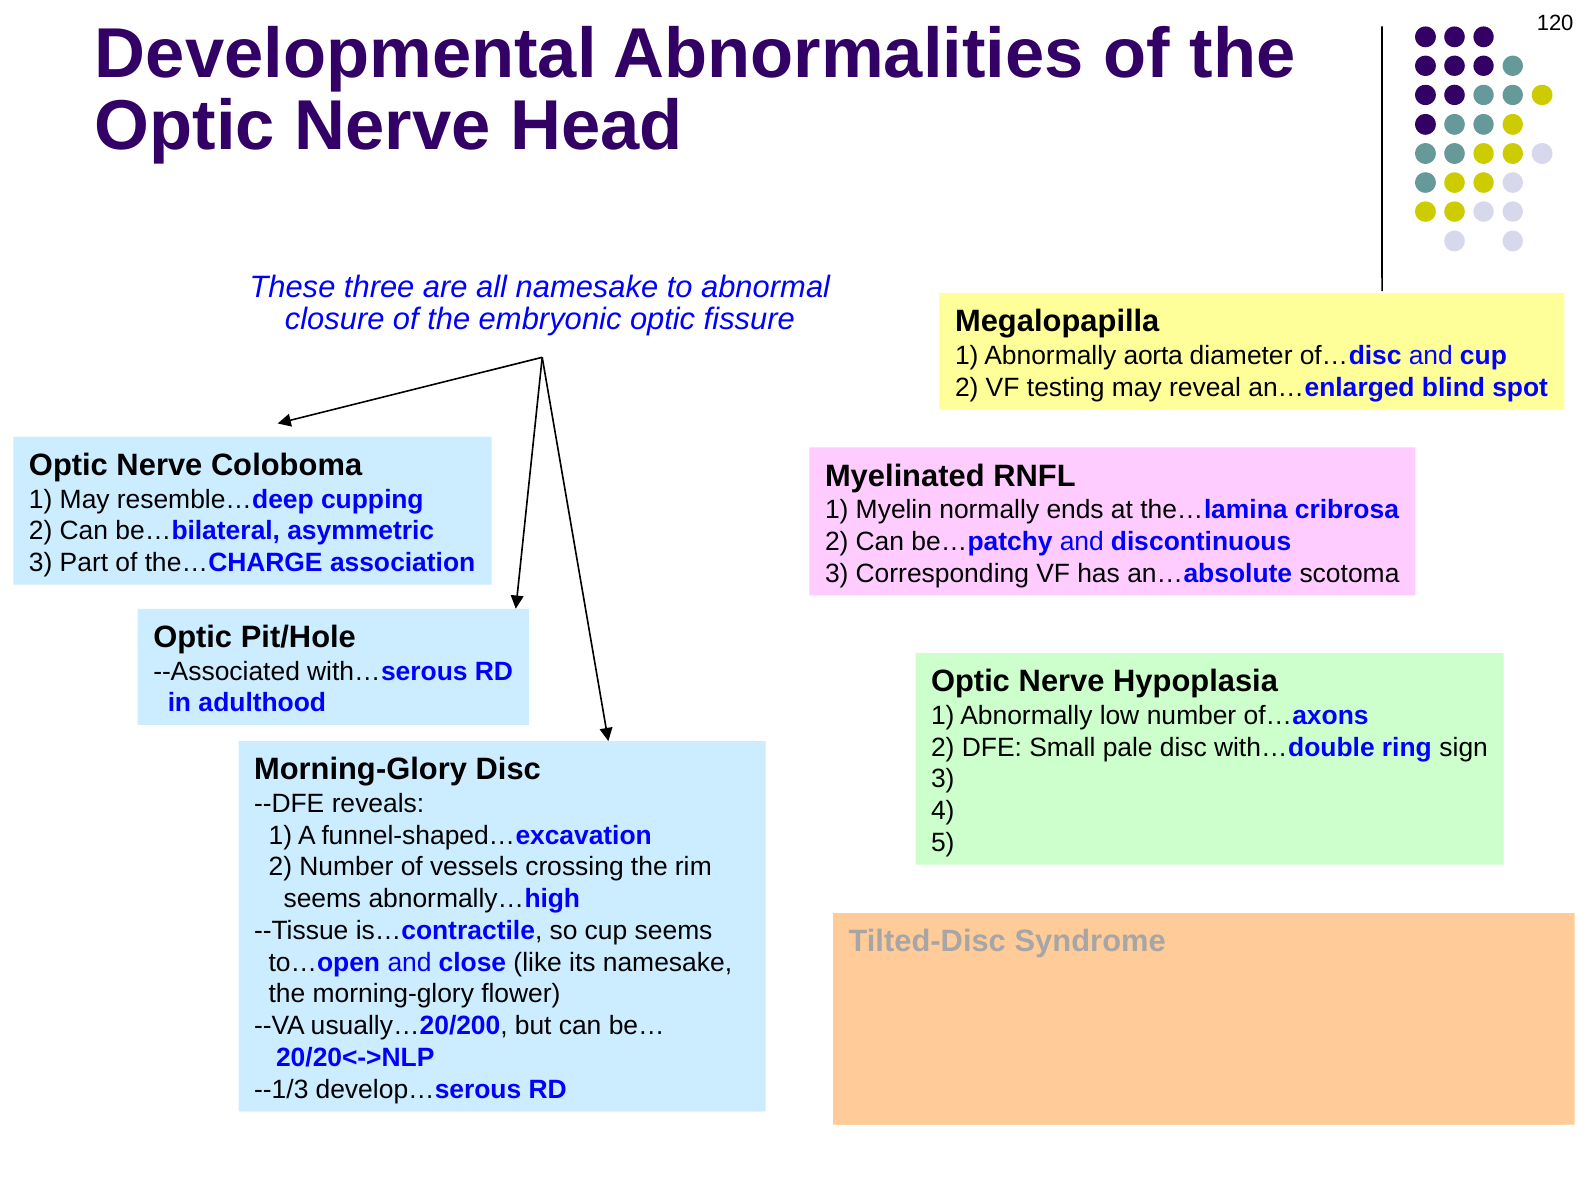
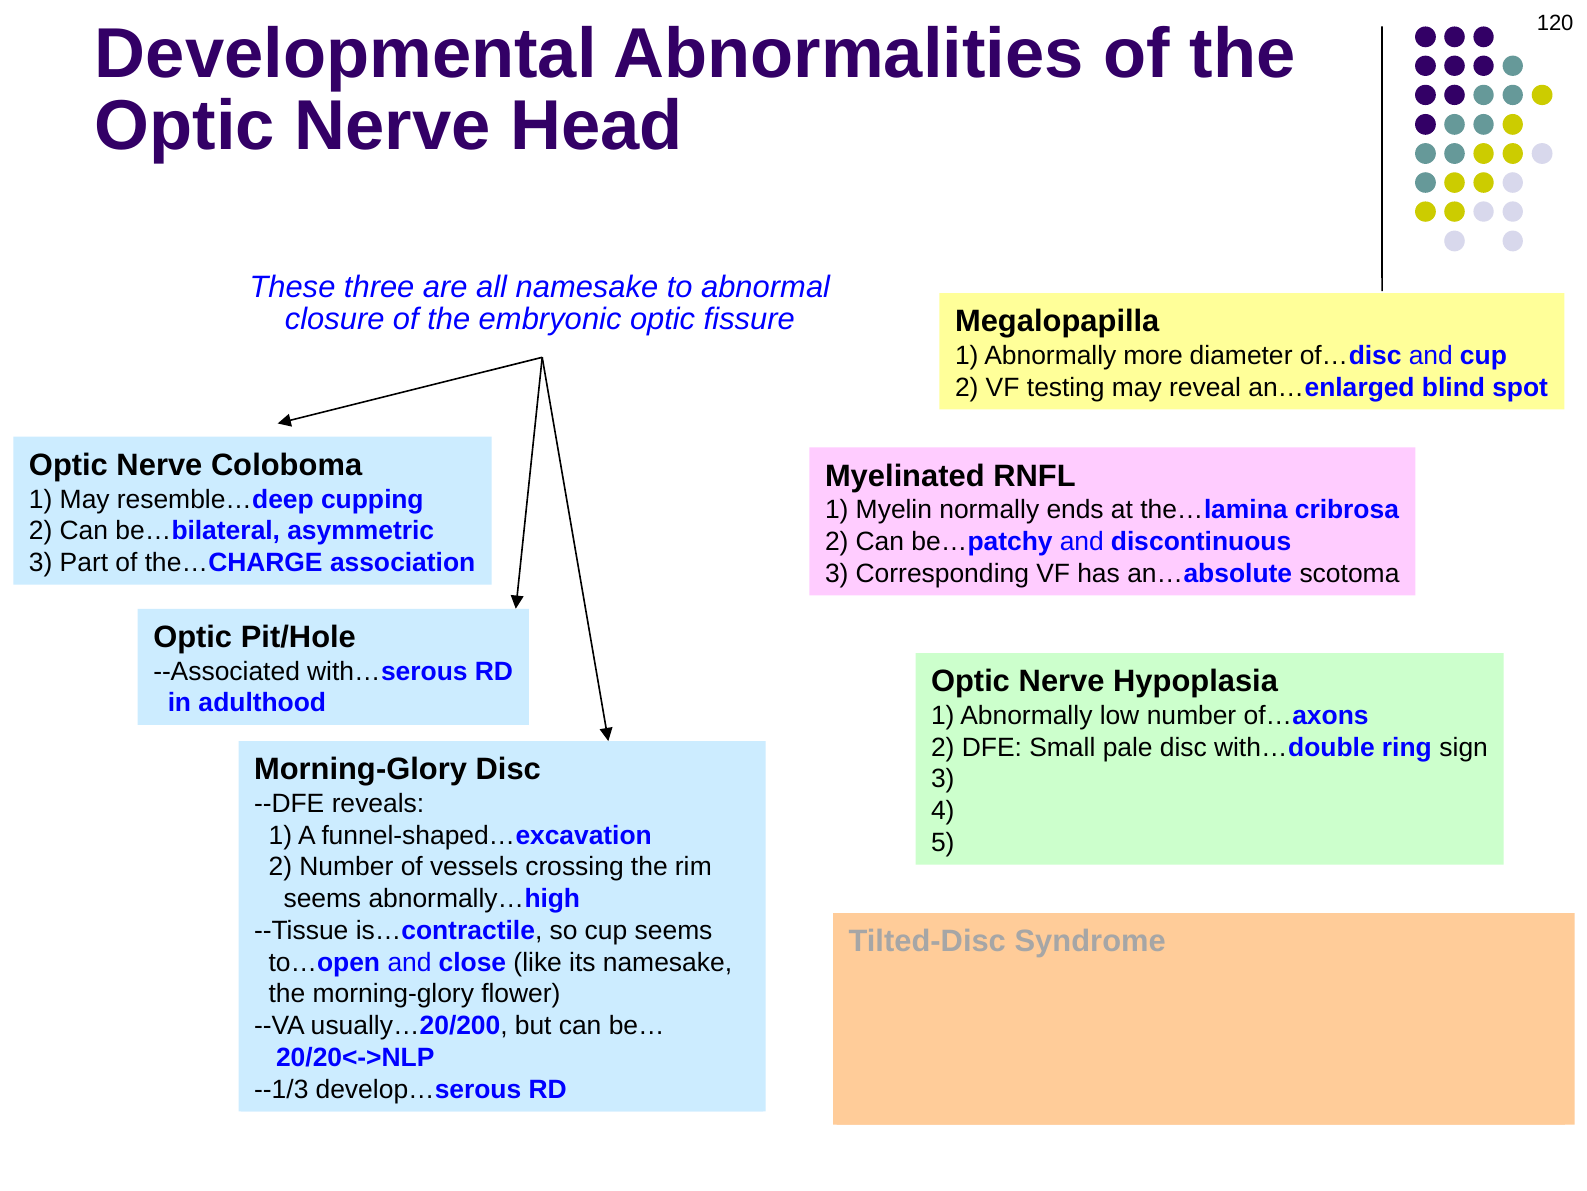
Abnormally aorta: aorta -> more (1153, 355)
